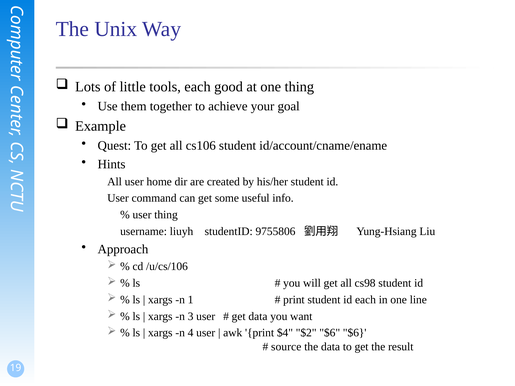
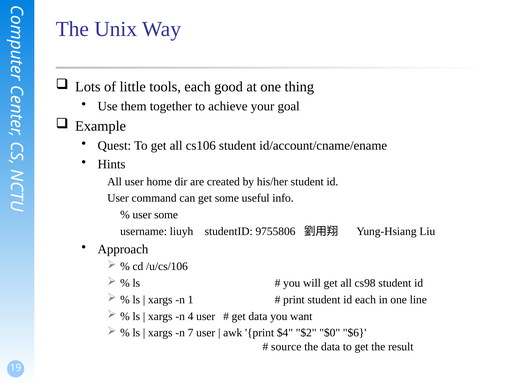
user thing: thing -> some (166, 215)
3: 3 -> 4 (191, 316)
4: 4 -> 7 (191, 333)
$2 $6: $6 -> $0 (330, 333)
